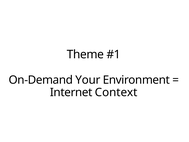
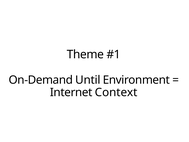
Your: Your -> Until (88, 80)
